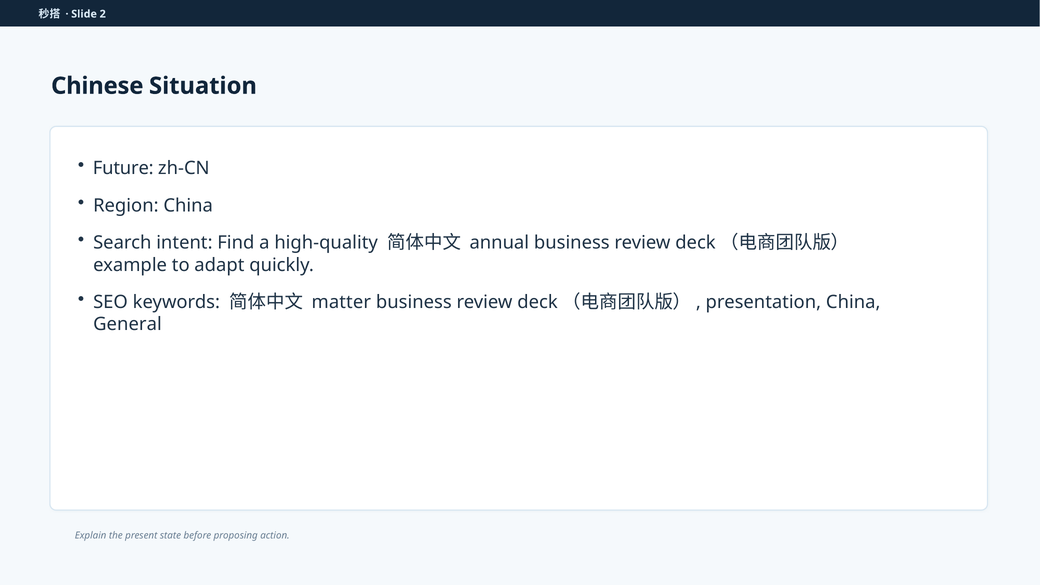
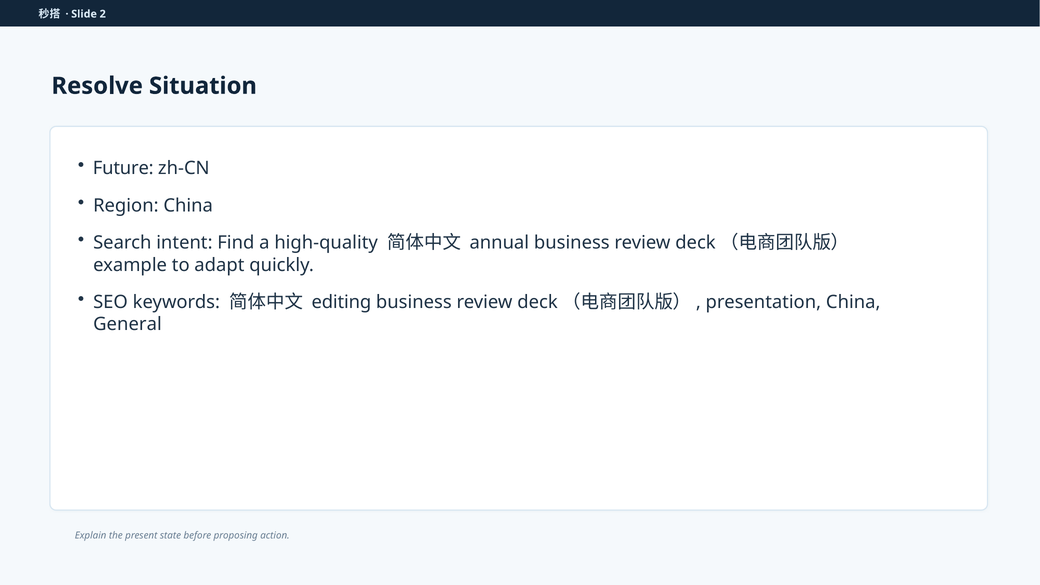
Chinese: Chinese -> Resolve (97, 86)
matter: matter -> editing (341, 302)
